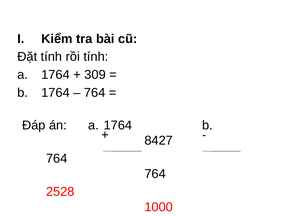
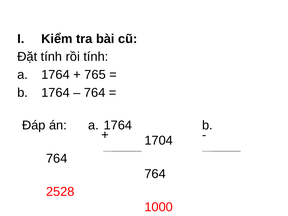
309: 309 -> 765 (95, 75)
8427: 8427 -> 1704 (159, 141)
